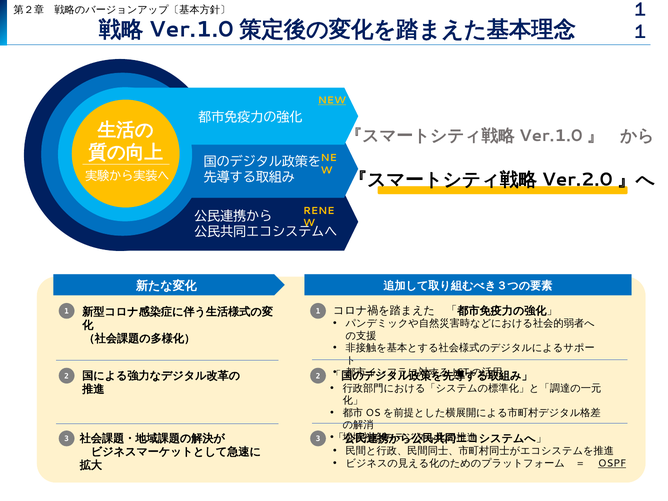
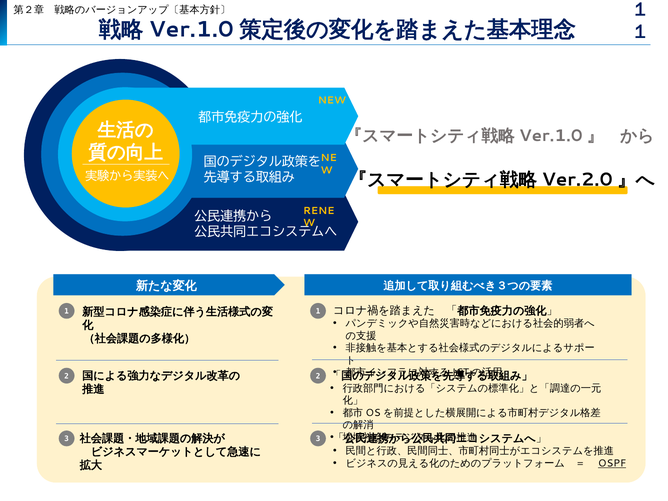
NEW underline: present -> none (332, 100)
